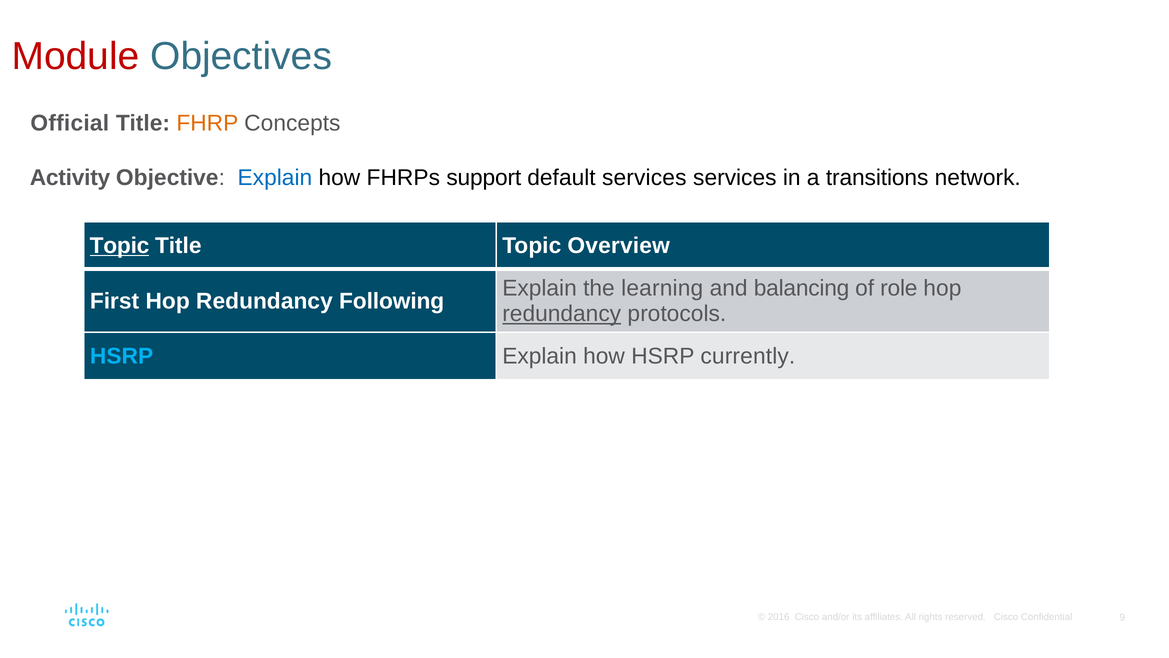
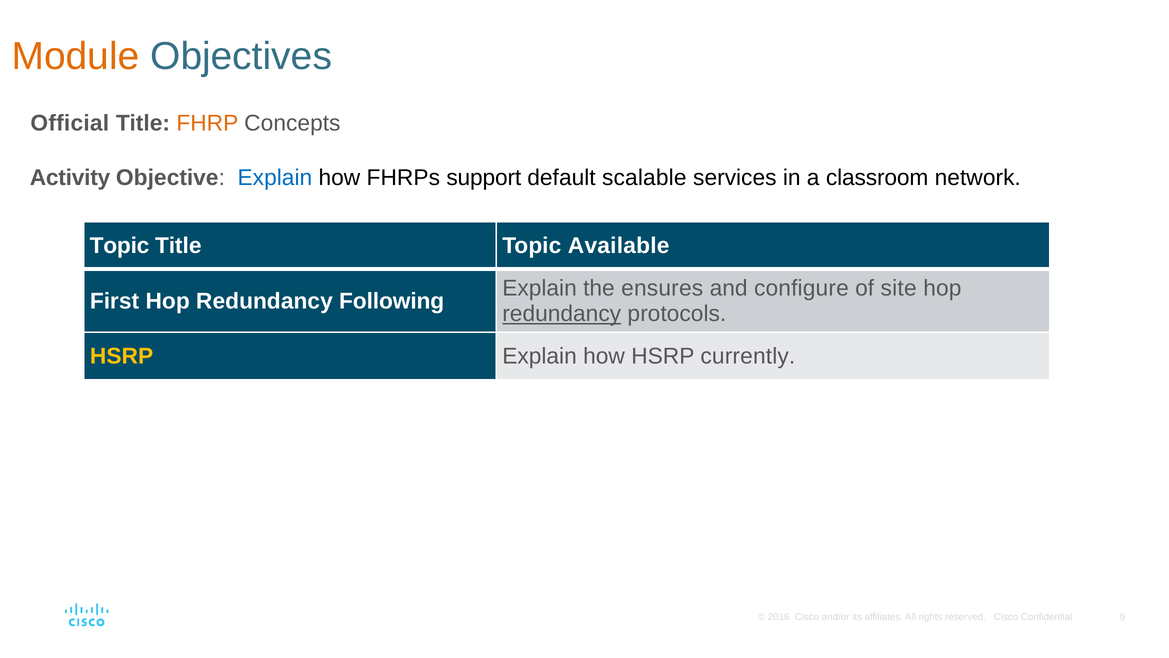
Module colour: red -> orange (76, 56)
default services: services -> scalable (644, 178)
transitions: transitions -> classroom (877, 178)
Topic underline: present -> none (120, 246)
Overview: Overview -> Available (619, 246)
learning: learning -> ensures (662, 288)
balancing: balancing -> configure (801, 288)
role: role -> site (899, 288)
HSRP colour: light blue -> yellow (122, 356)
